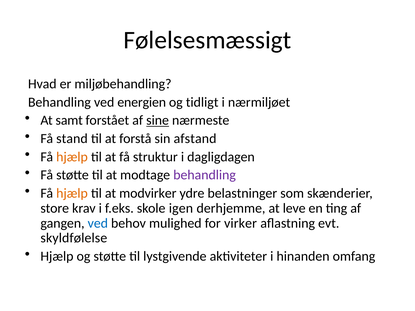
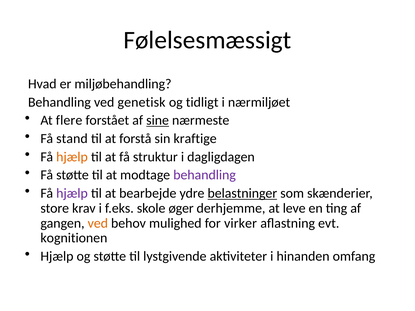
energien: energien -> genetisk (142, 102)
samt: samt -> flere (69, 120)
afstand: afstand -> kraftige (195, 139)
hjælp colour: orange -> purple (72, 193)
modvirker: modvirker -> bearbejde (148, 193)
belastninger underline: none -> present (242, 193)
igen: igen -> øger (181, 208)
ved colour: blue -> orange (98, 223)
skyldfølelse: skyldfølelse -> kognitionen (74, 238)
